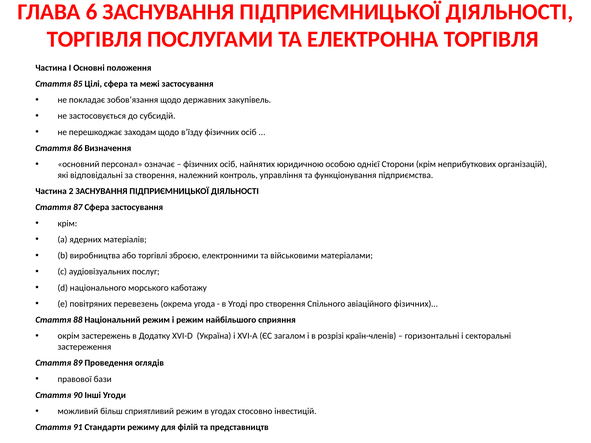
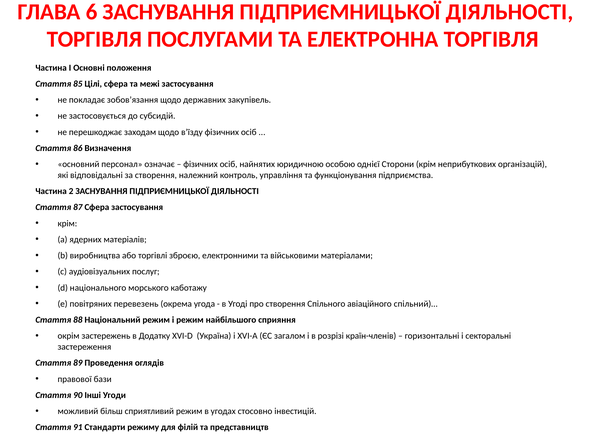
фізичних)…: фізичних)… -> спільний)… (416, 304)
